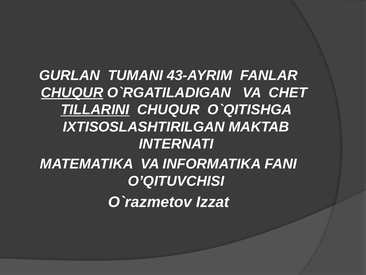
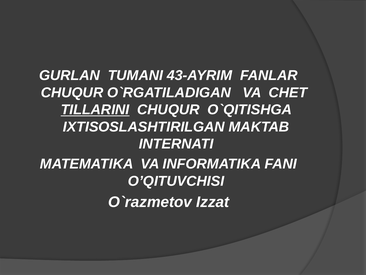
CHUQUR underline: present -> none (72, 92)
